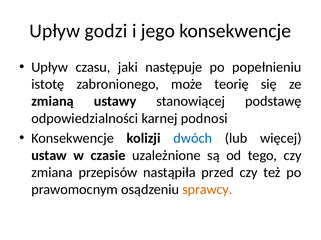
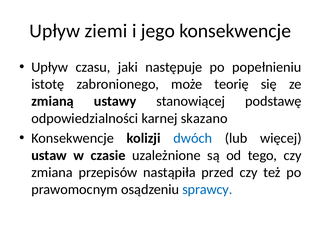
godzi: godzi -> ziemi (106, 31)
podnosi: podnosi -> skazano (204, 119)
sprawcy colour: orange -> blue (207, 190)
